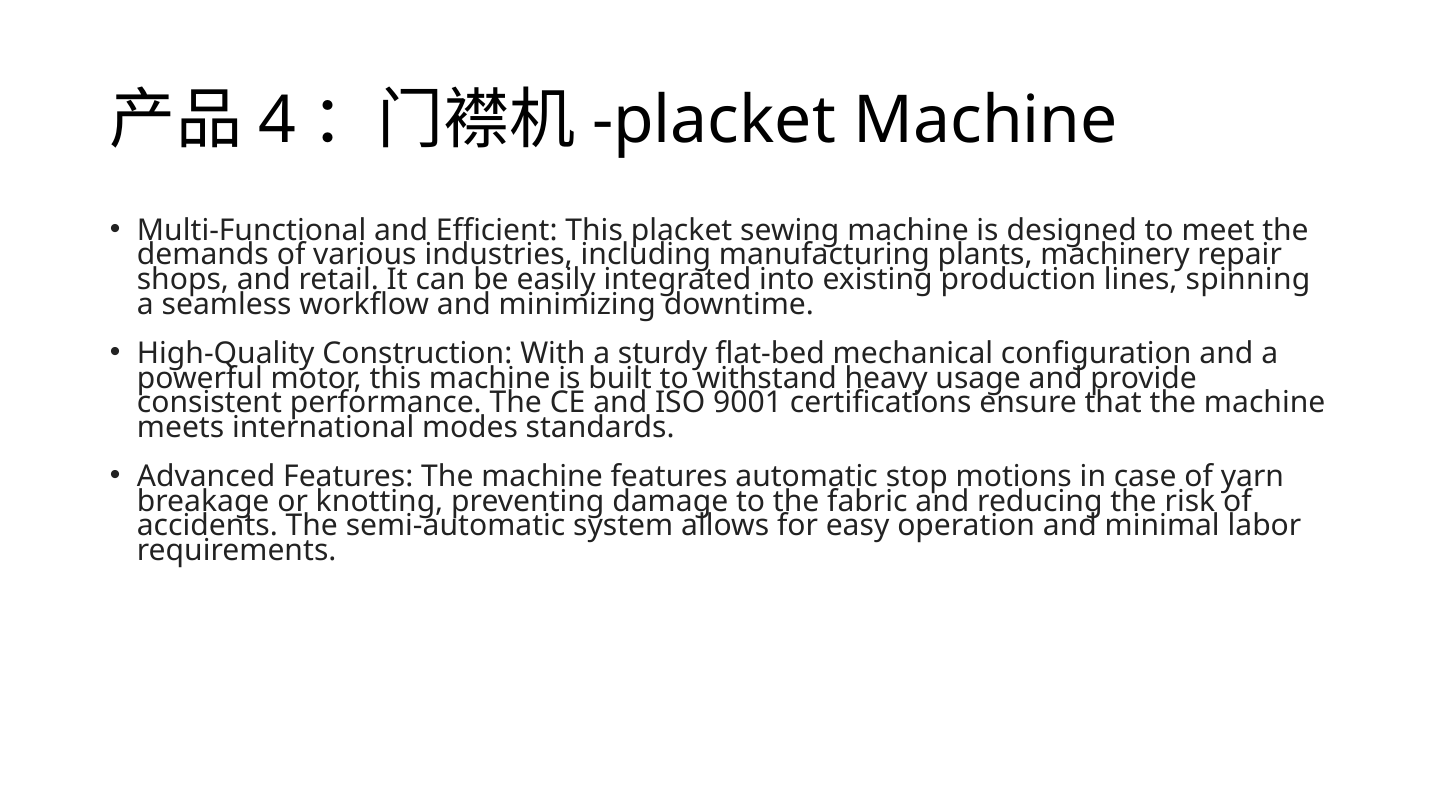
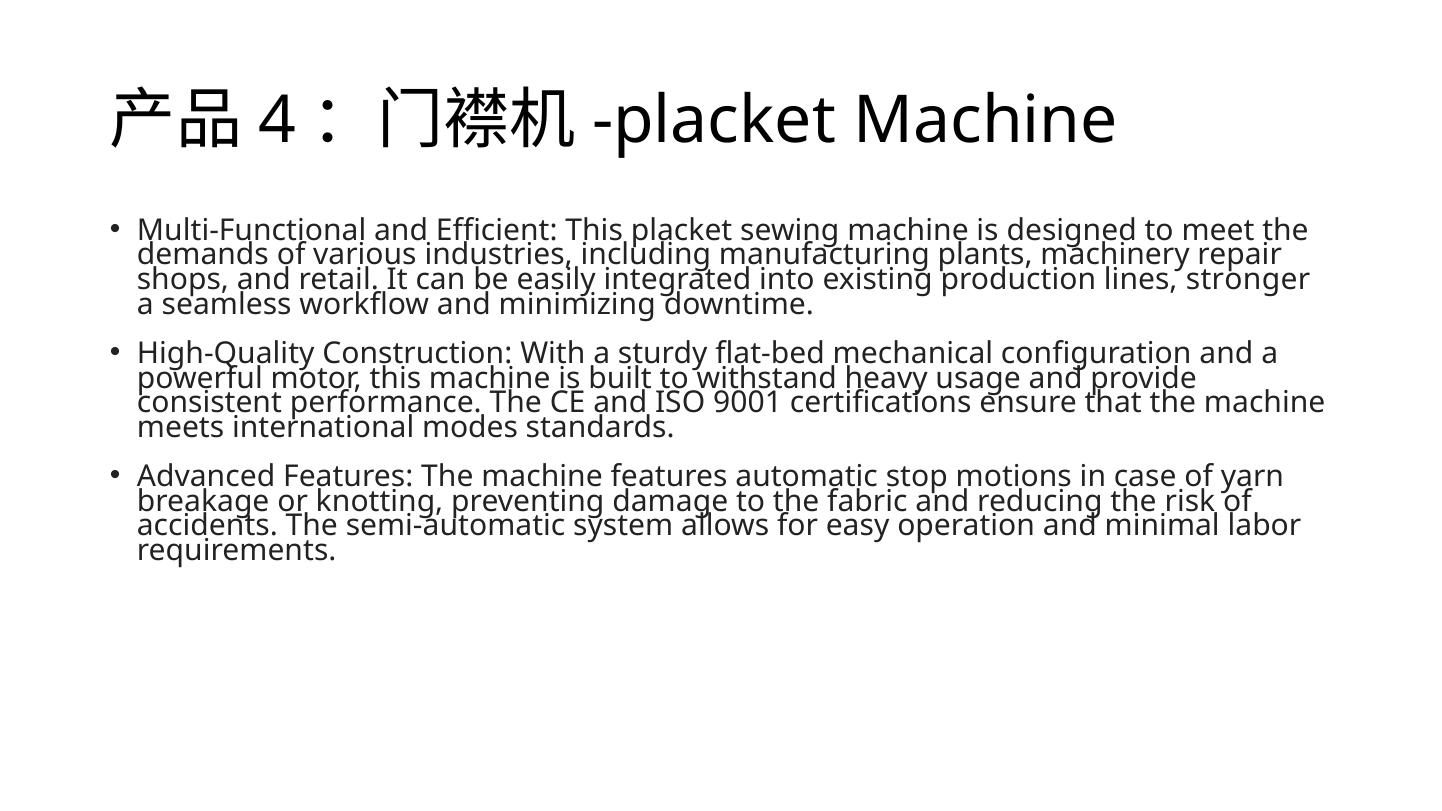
spinning: spinning -> stronger (1248, 280)
